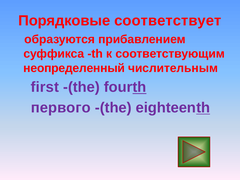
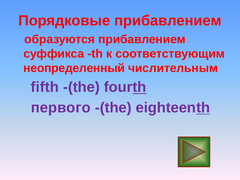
Порядковые соответствует: соответствует -> прибавлением (168, 21)
first: first -> fifth (45, 87)
